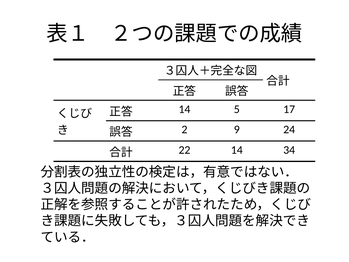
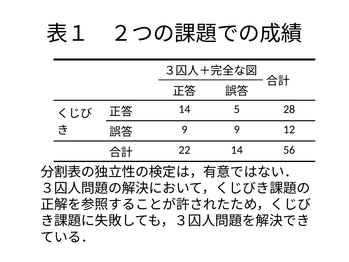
17: 17 -> 28 (289, 109)
2: 2 -> 9 (184, 129)
24: 24 -> 12 (289, 129)
34: 34 -> 56 (289, 150)
